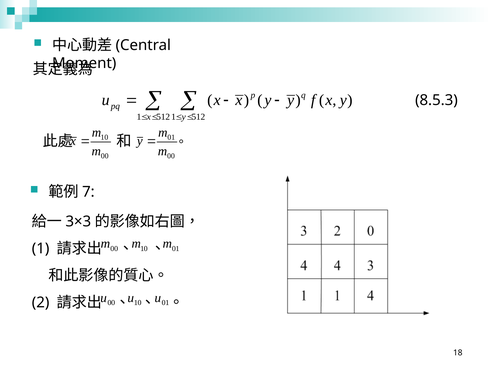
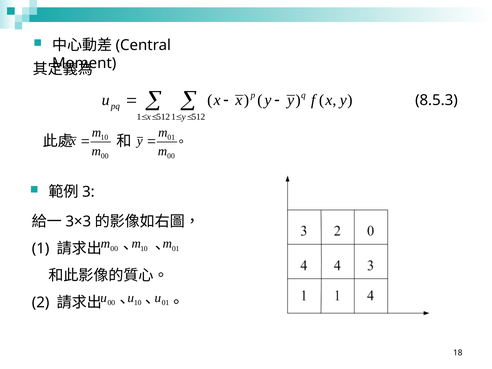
7: 7 -> 3 (88, 192)
